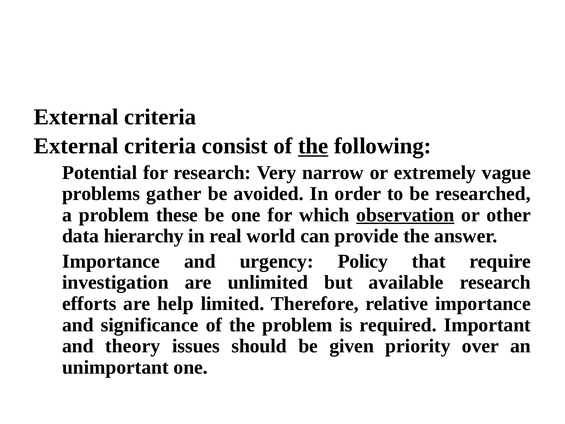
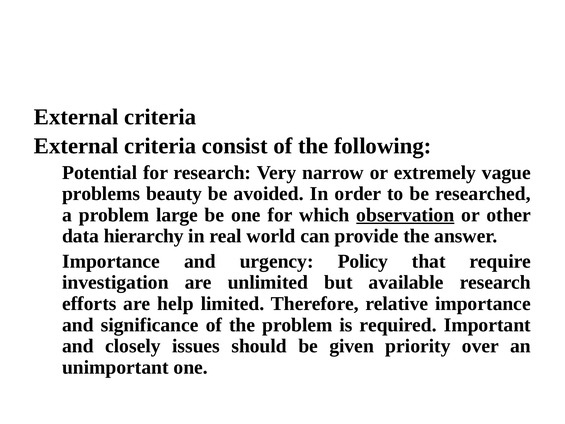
the underline: present -> none (313, 146)
gather: gather -> beauty (174, 194)
these: these -> large (177, 215)
theory: theory -> closely (133, 346)
